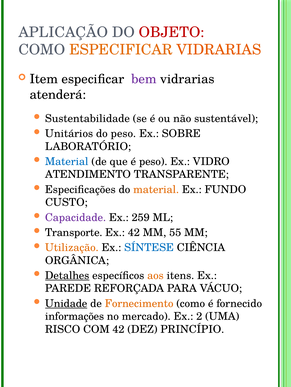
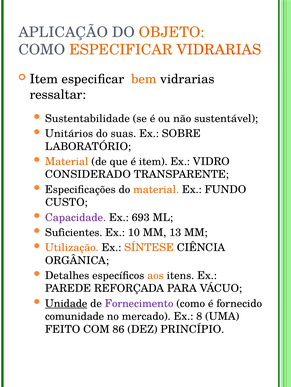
OBJETO colour: red -> orange (172, 32)
bem colour: purple -> orange (144, 79)
atenderá: atenderá -> ressaltar (58, 95)
do peso: peso -> suas (124, 134)
Material colour: blue -> orange (67, 162)
é peso: peso -> item (153, 162)
ATENDIMENTO: ATENDIMENTO -> CONSIDERADO (88, 175)
259: 259 -> 693 (141, 218)
Transporte: Transporte -> Suficientes (74, 233)
Ex 42: 42 -> 10 (134, 233)
55: 55 -> 13 (175, 233)
SÍNTESE colour: blue -> orange (149, 248)
Detalhes underline: present -> none (67, 276)
Fornecimento colour: orange -> purple (139, 304)
informações: informações -> comunidade (75, 317)
2: 2 -> 8 (199, 317)
RISCO: RISCO -> FEITO (63, 330)
COM 42: 42 -> 86 (119, 330)
